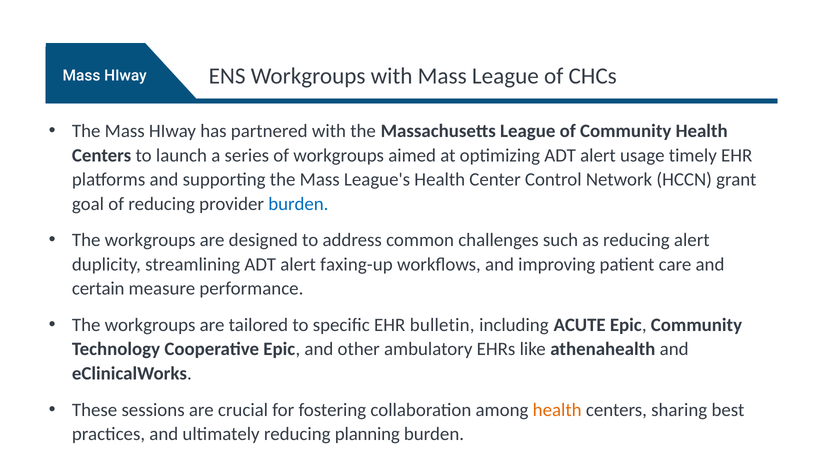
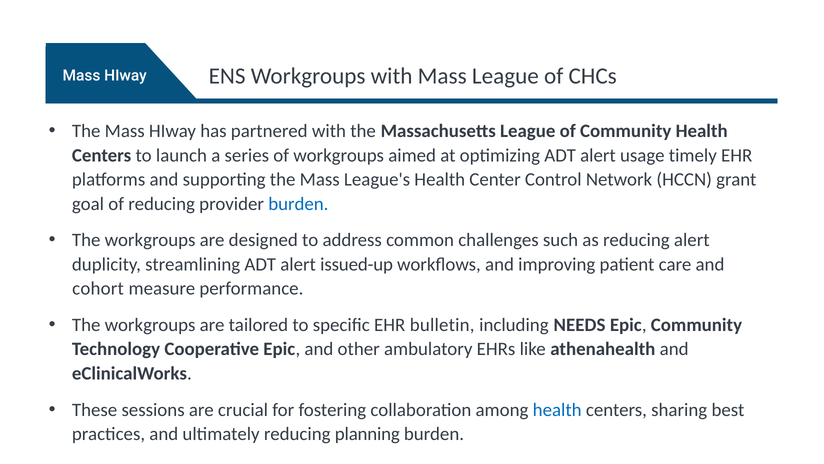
faxing-up: faxing-up -> issued-up (357, 264)
certain: certain -> cohort (98, 288)
ACUTE: ACUTE -> NEEDS (580, 325)
health colour: orange -> blue (557, 409)
